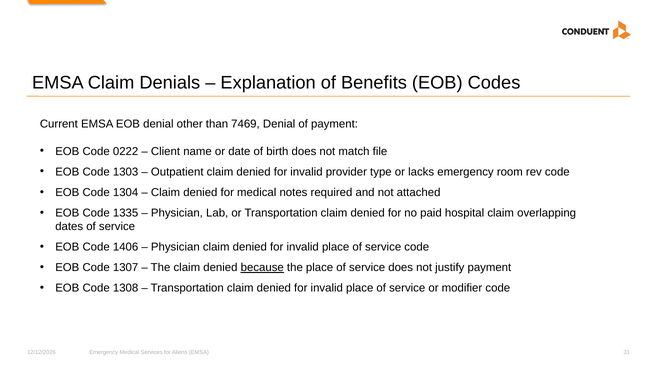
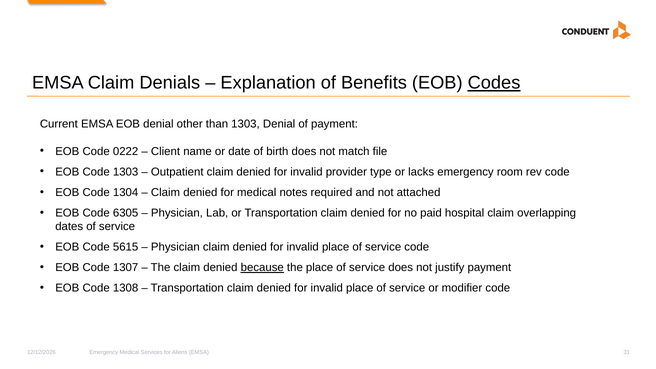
Codes underline: none -> present (494, 83)
than 7469: 7469 -> 1303 (245, 124)
1335: 1335 -> 6305 (126, 213)
1406: 1406 -> 5615 (126, 247)
